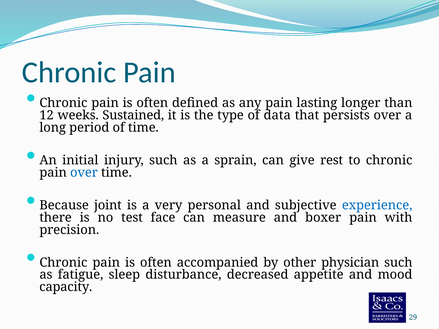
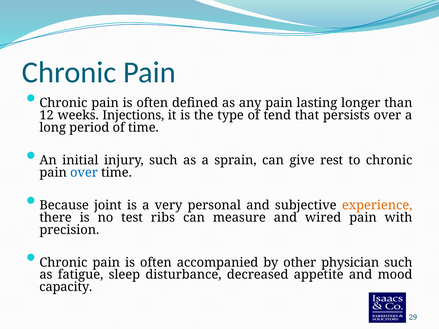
Sustained: Sustained -> Injections (133, 115)
data: data -> tend (277, 115)
experience colour: blue -> orange (377, 205)
face: face -> ribs (163, 218)
boxer: boxer -> wired (323, 218)
